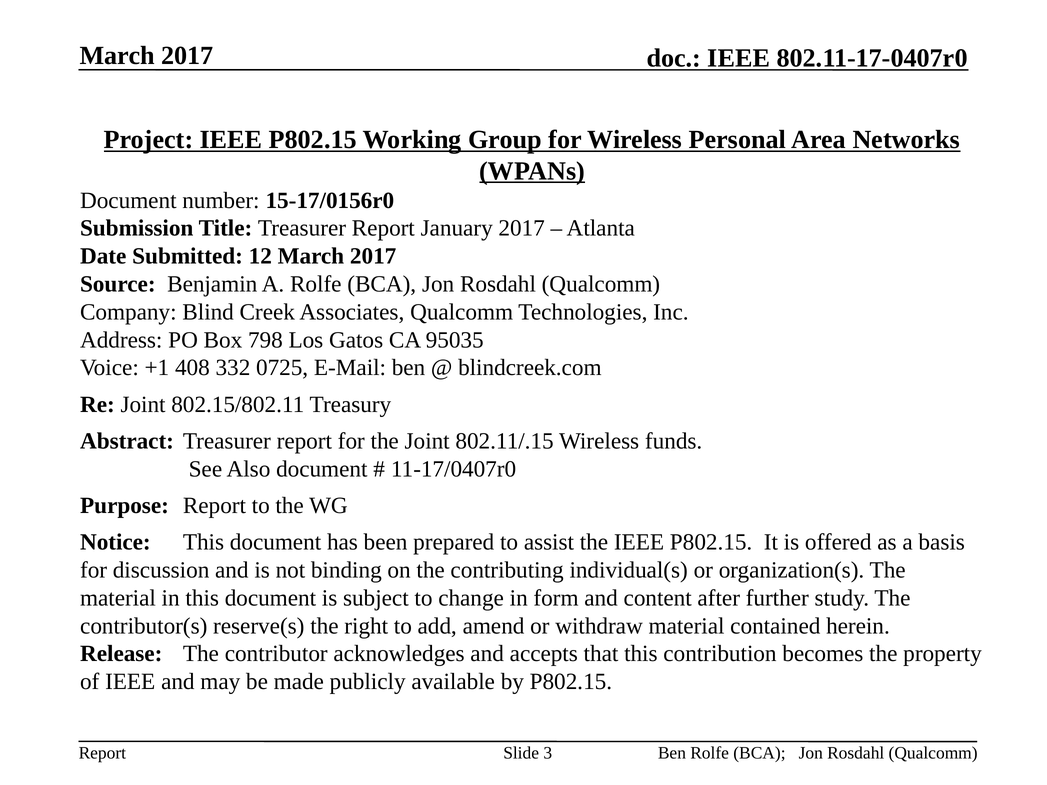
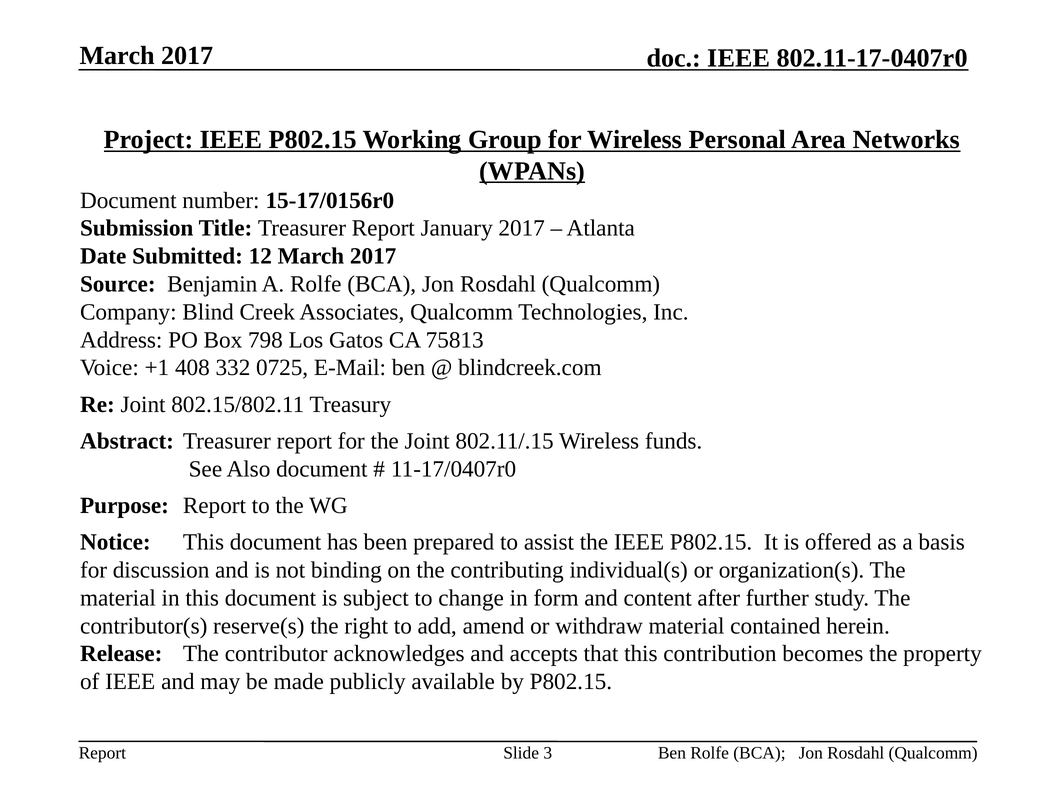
95035: 95035 -> 75813 (455, 340)
